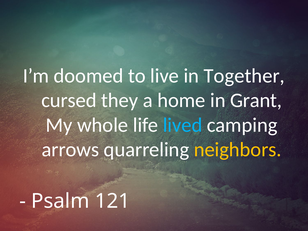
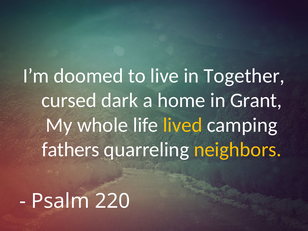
they: they -> dark (120, 100)
lived colour: light blue -> yellow (183, 125)
arrows: arrows -> fathers (70, 150)
121: 121 -> 220 (112, 201)
